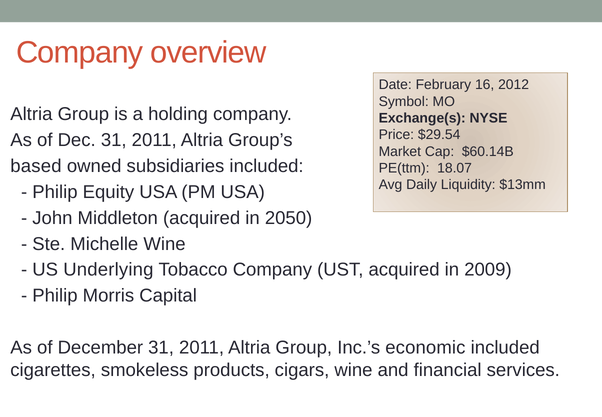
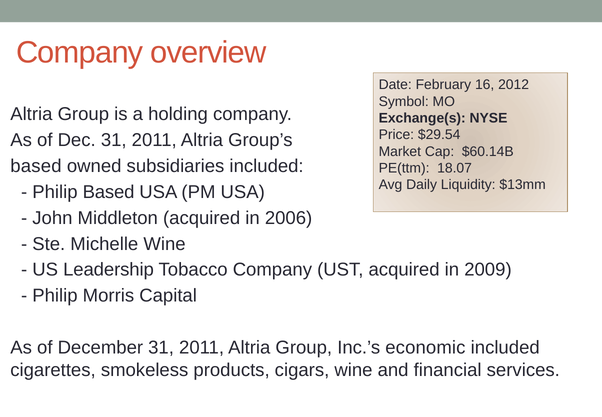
Philip Equity: Equity -> Based (109, 192)
2050: 2050 -> 2006 (289, 218)
Underlying: Underlying -> Leadership (109, 270)
